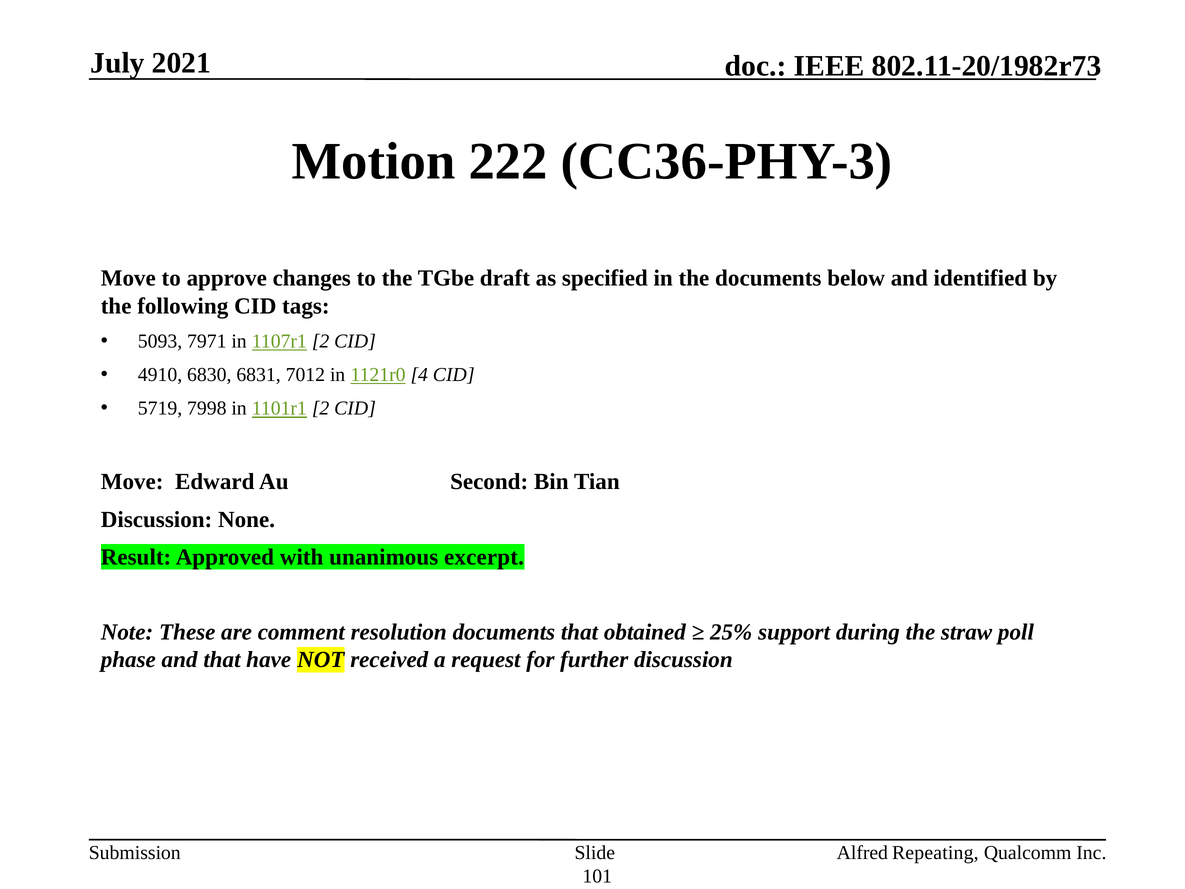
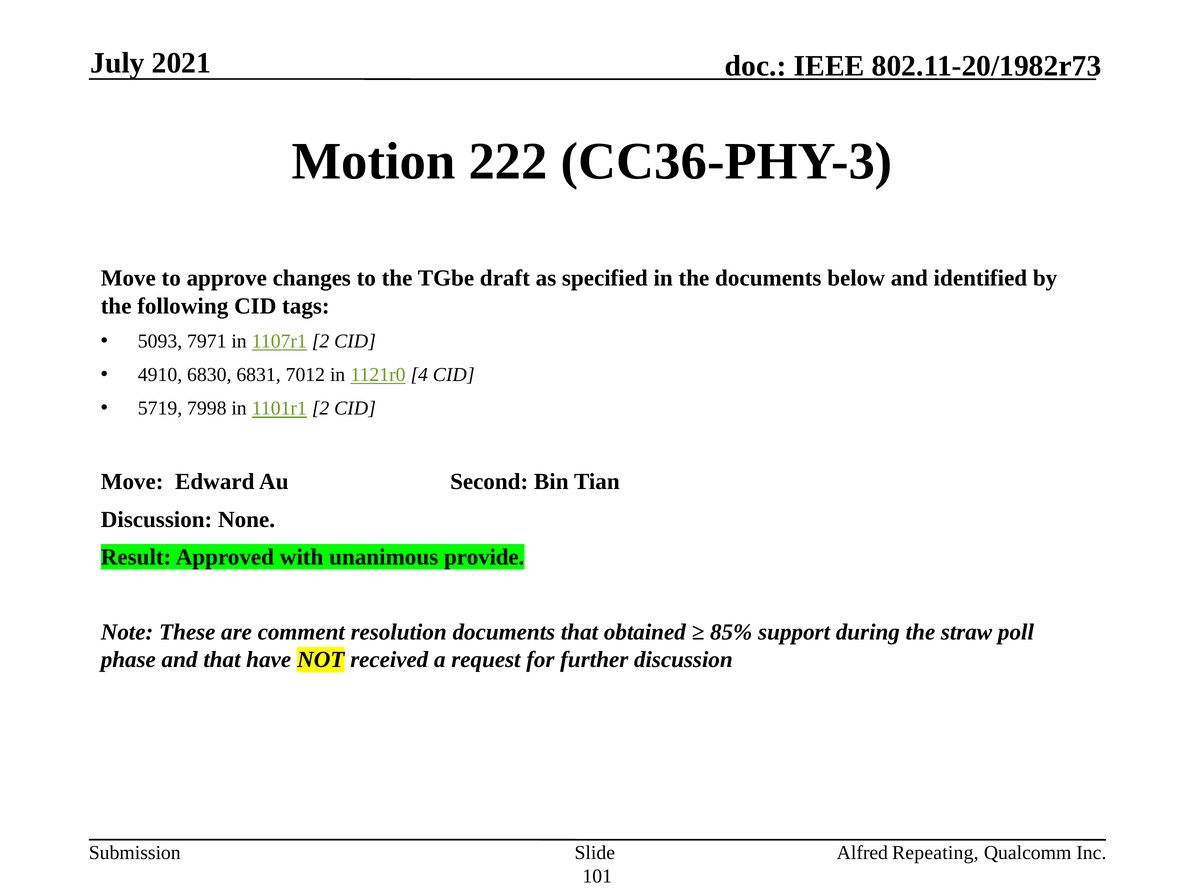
excerpt: excerpt -> provide (484, 557)
25%: 25% -> 85% (731, 632)
